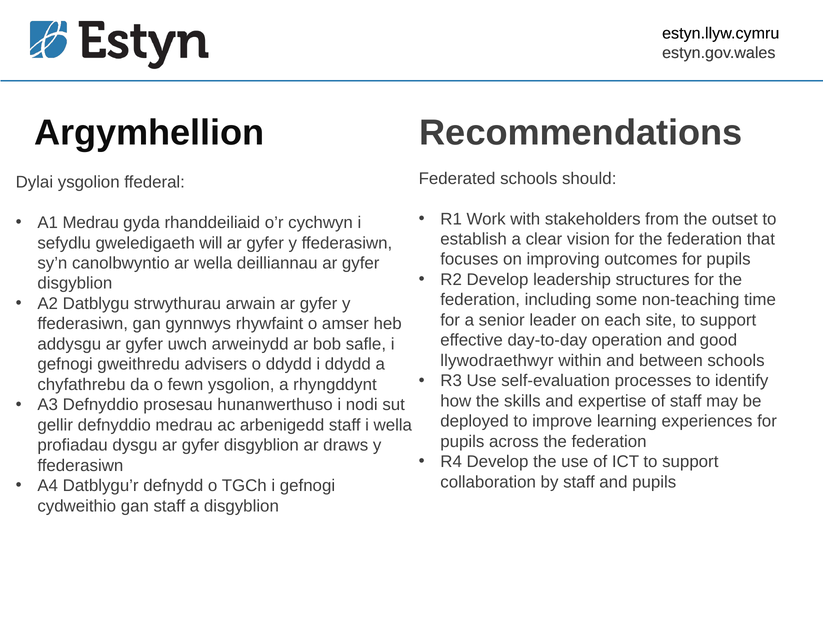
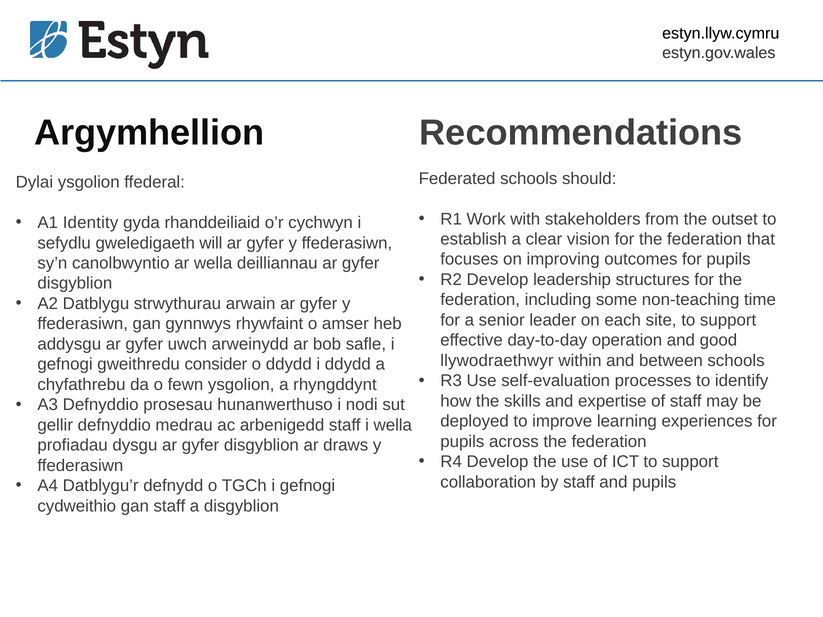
A1 Medrau: Medrau -> Identity (91, 223)
advisers: advisers -> consider (216, 365)
